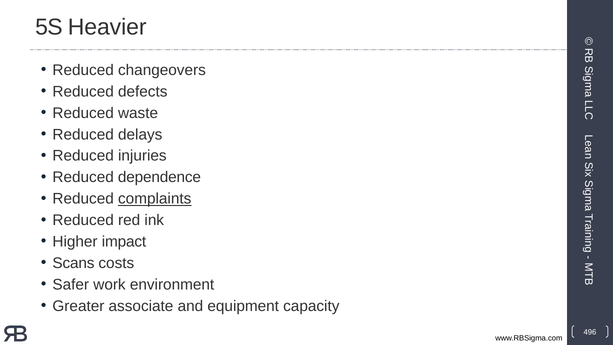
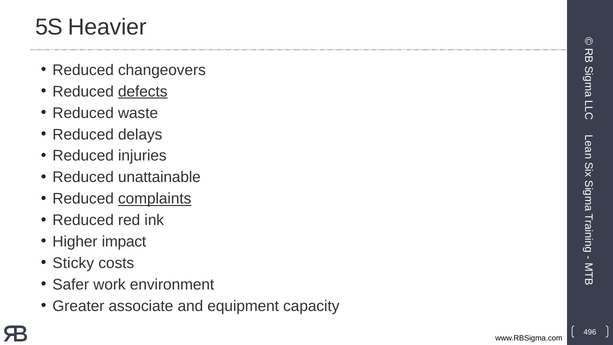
defects underline: none -> present (143, 91)
dependence: dependence -> unattainable (159, 177)
Scans: Scans -> Sticky (73, 263)
